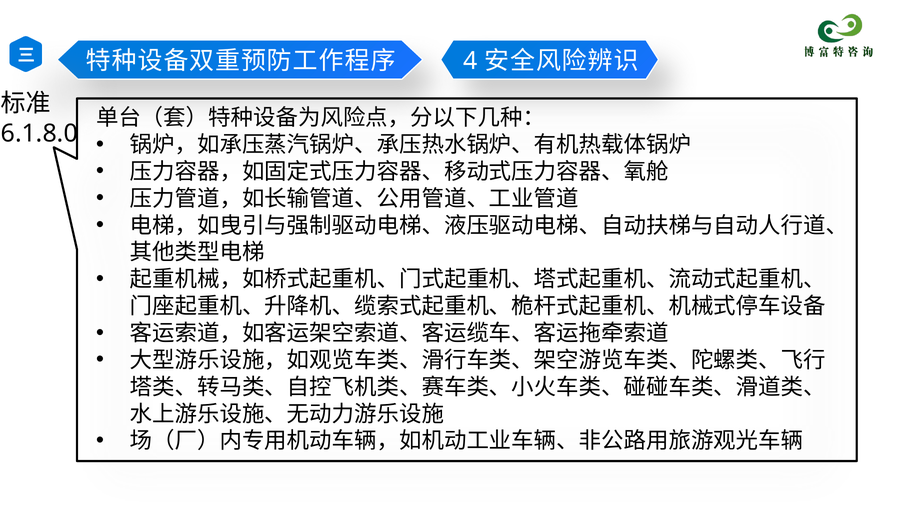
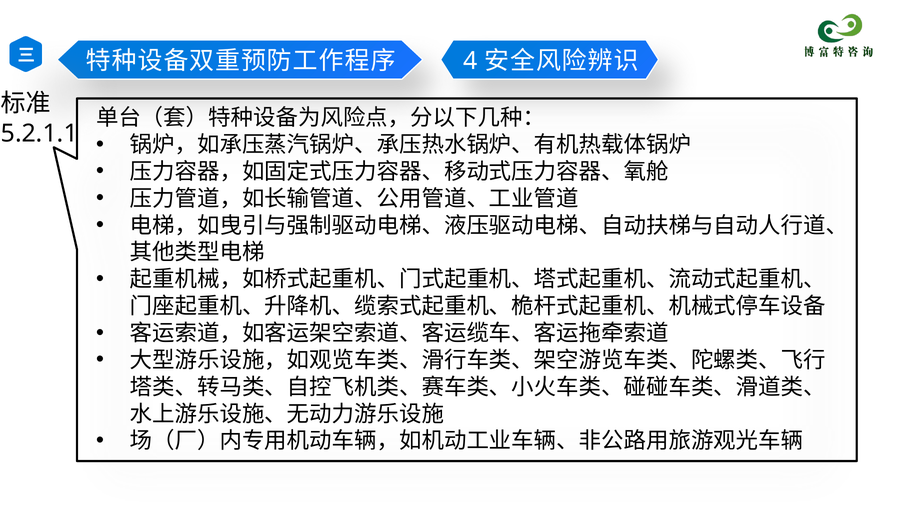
6.1.8.0: 6.1.8.0 -> 5.2.1.1 (39, 133)
